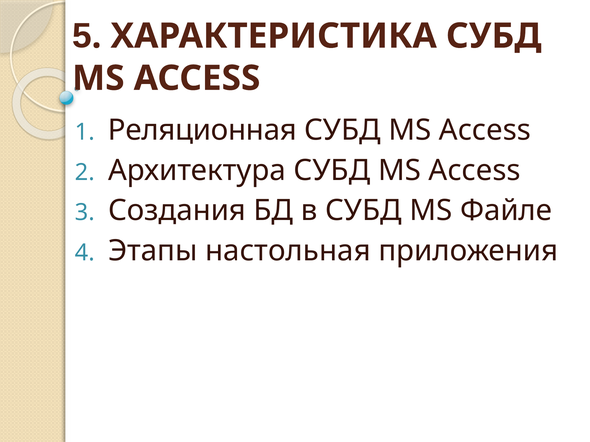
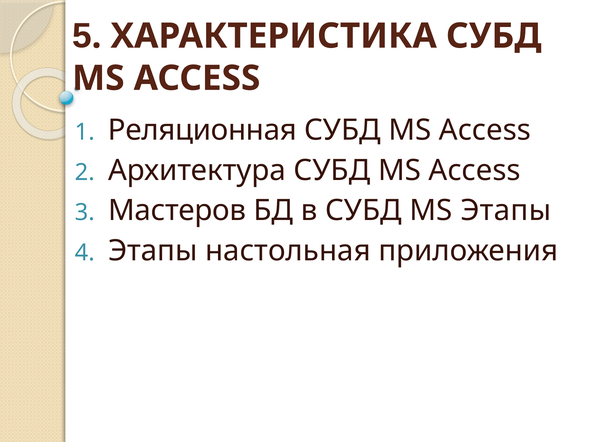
Создания: Создания -> Мастеров (177, 211)
MS Файле: Файле -> Этапы (506, 211)
